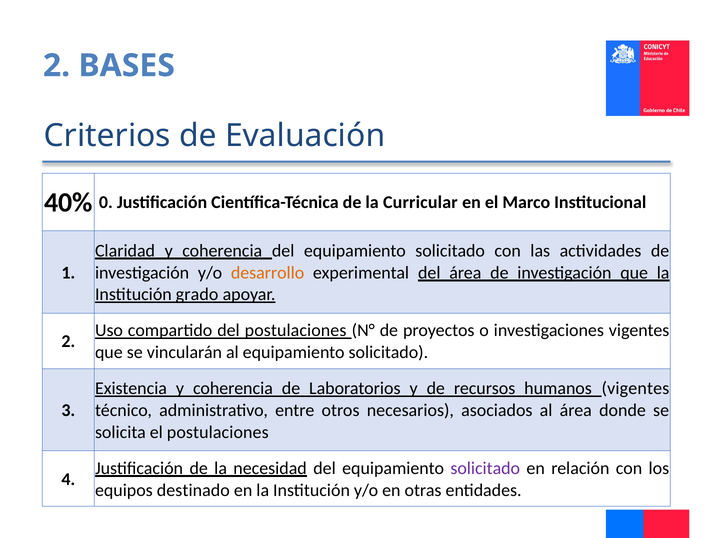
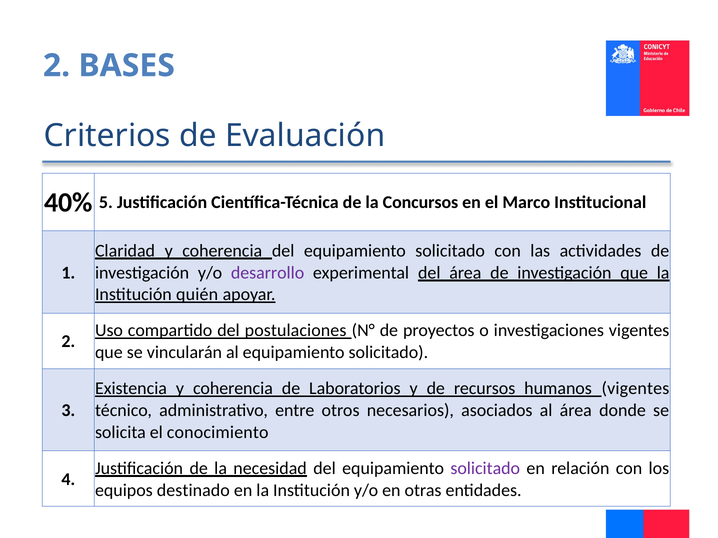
0: 0 -> 5 (106, 203)
Curricular: Curricular -> Concursos (420, 203)
desarrollo colour: orange -> purple (268, 273)
grado: grado -> quién (197, 295)
el postulaciones: postulaciones -> conocimiento (218, 433)
